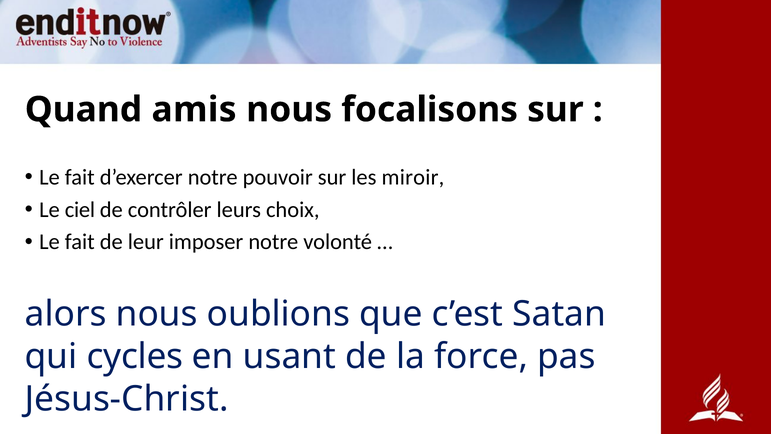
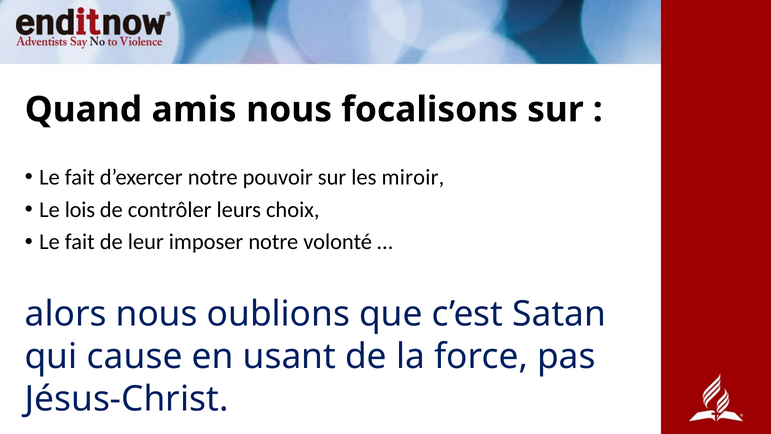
ciel: ciel -> lois (80, 209)
cycles: cycles -> cause (135, 356)
